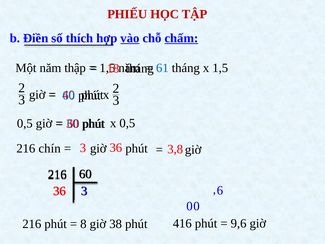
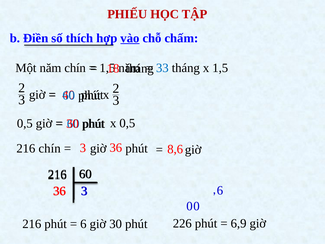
chấm underline: present -> none (181, 38)
năm thập: thập -> chín (75, 68)
61: 61 -> 33 (162, 68)
3,8: 3,8 -> 8,6 (175, 149)
8: 8 -> 6 (83, 224)
giờ 38: 38 -> 30 (116, 224)
416: 416 -> 226 (182, 223)
9,6: 9,6 -> 6,9 (239, 223)
